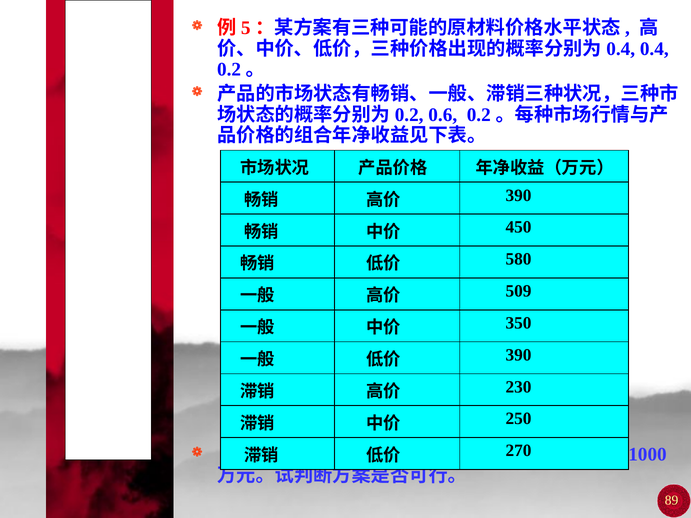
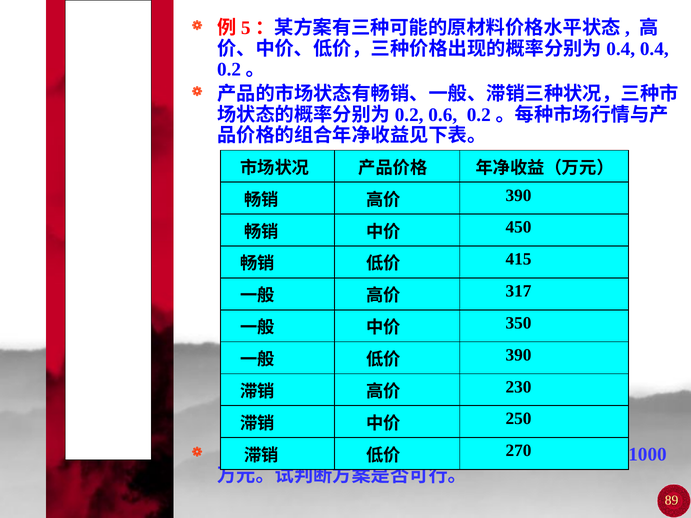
580: 580 -> 415 (518, 259)
509: 509 -> 317 (518, 291)
